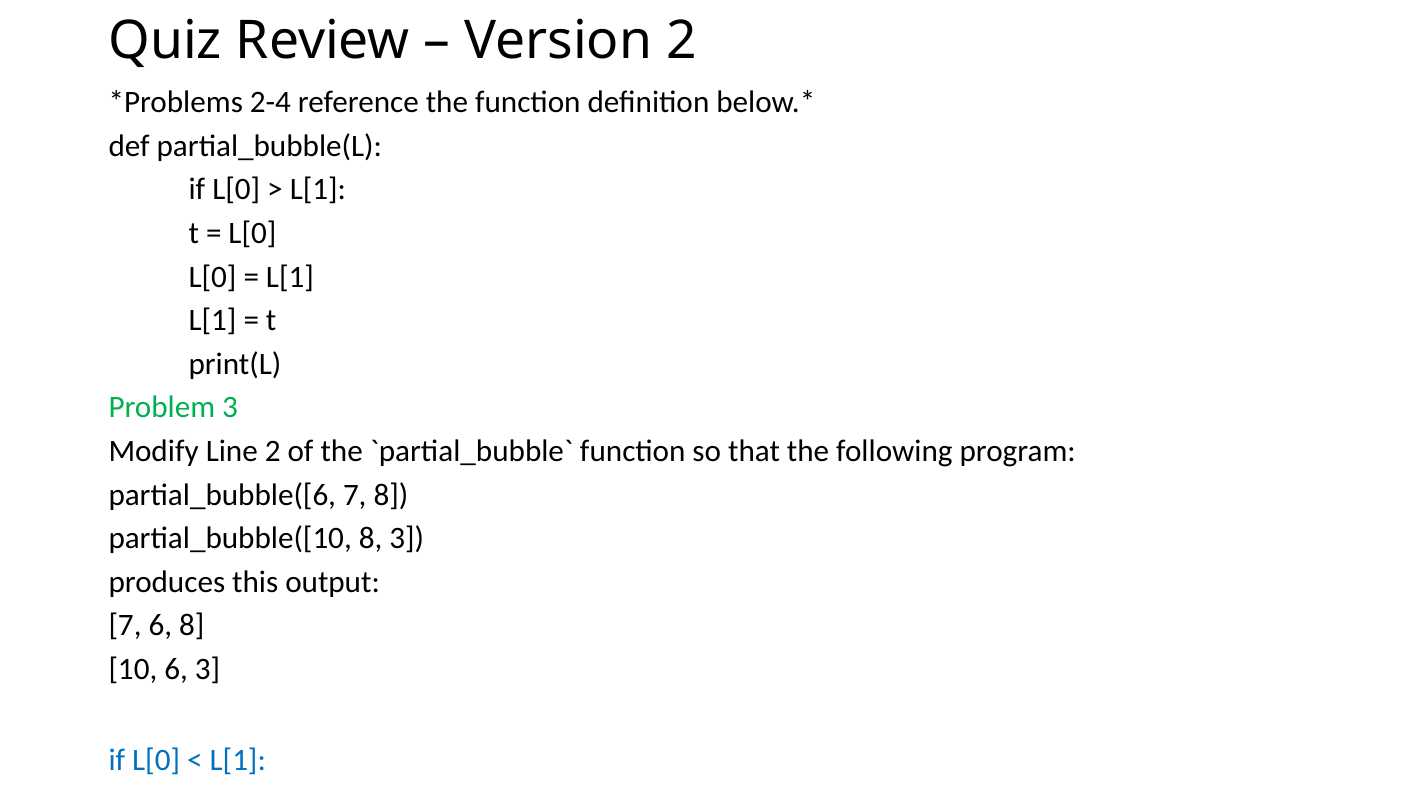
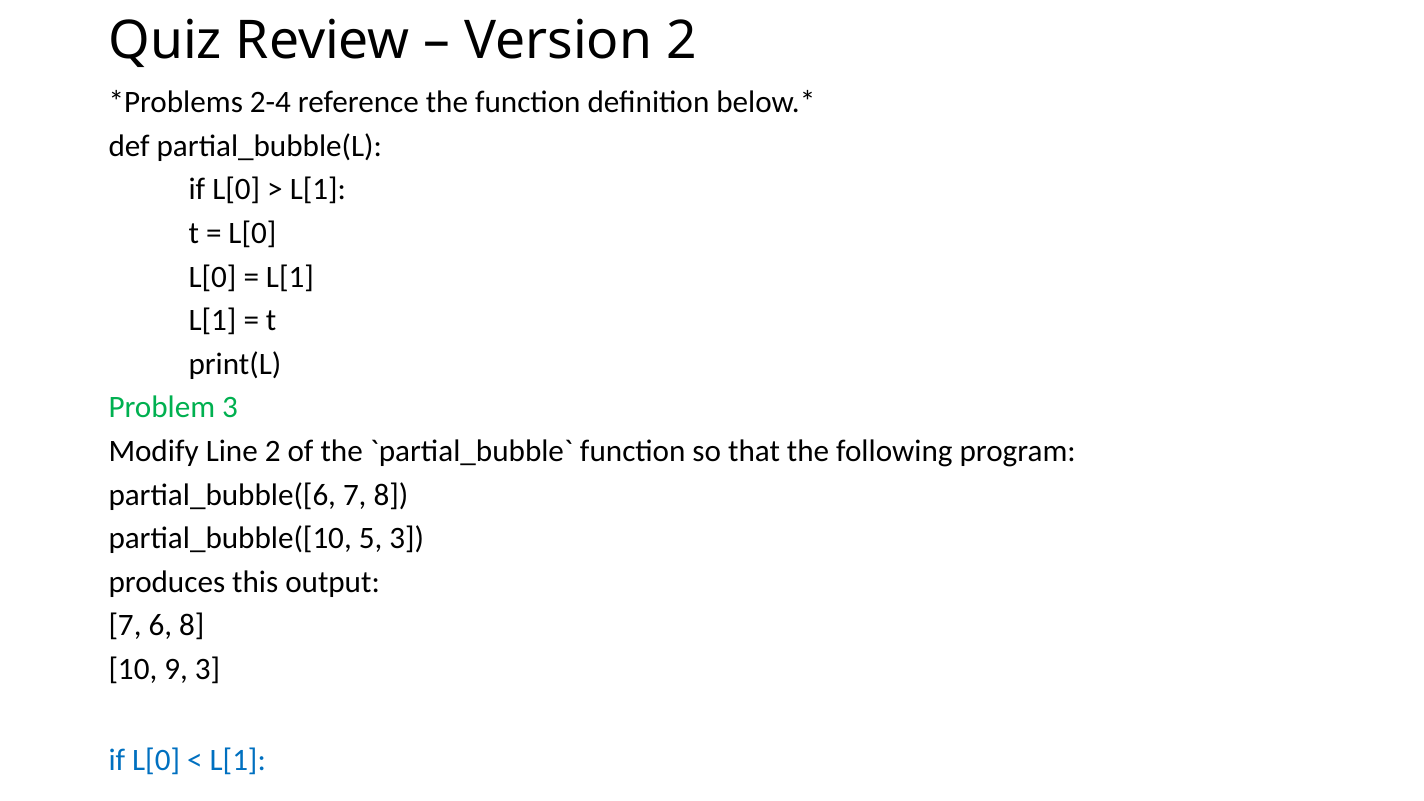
partial_bubble([10 8: 8 -> 5 (371, 538)
10 6: 6 -> 9 (176, 669)
